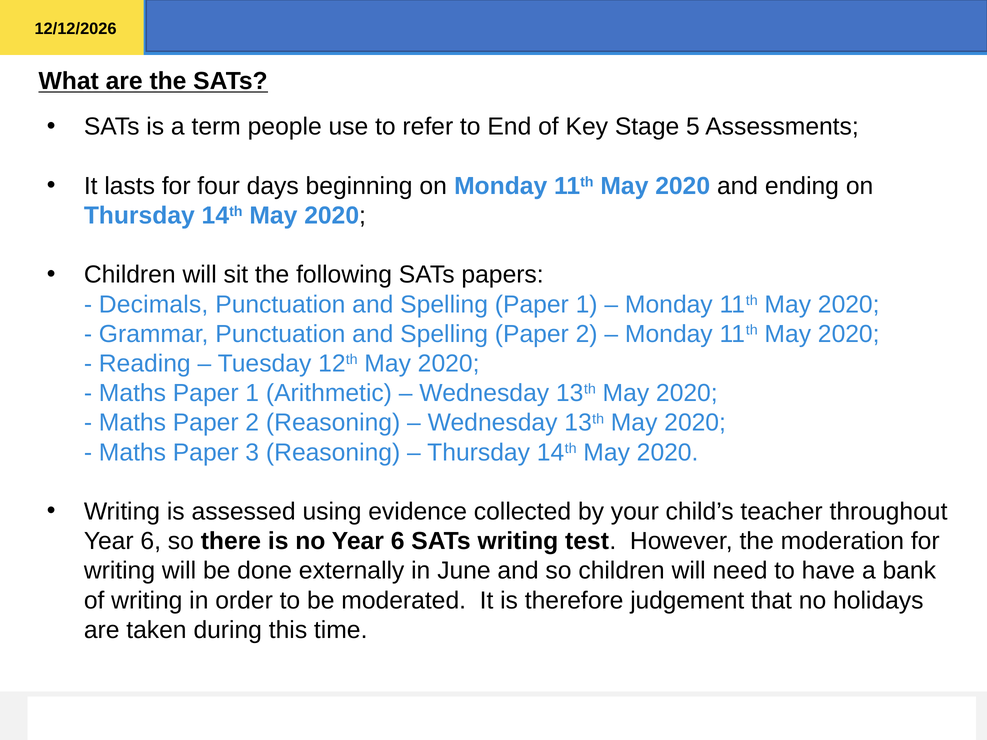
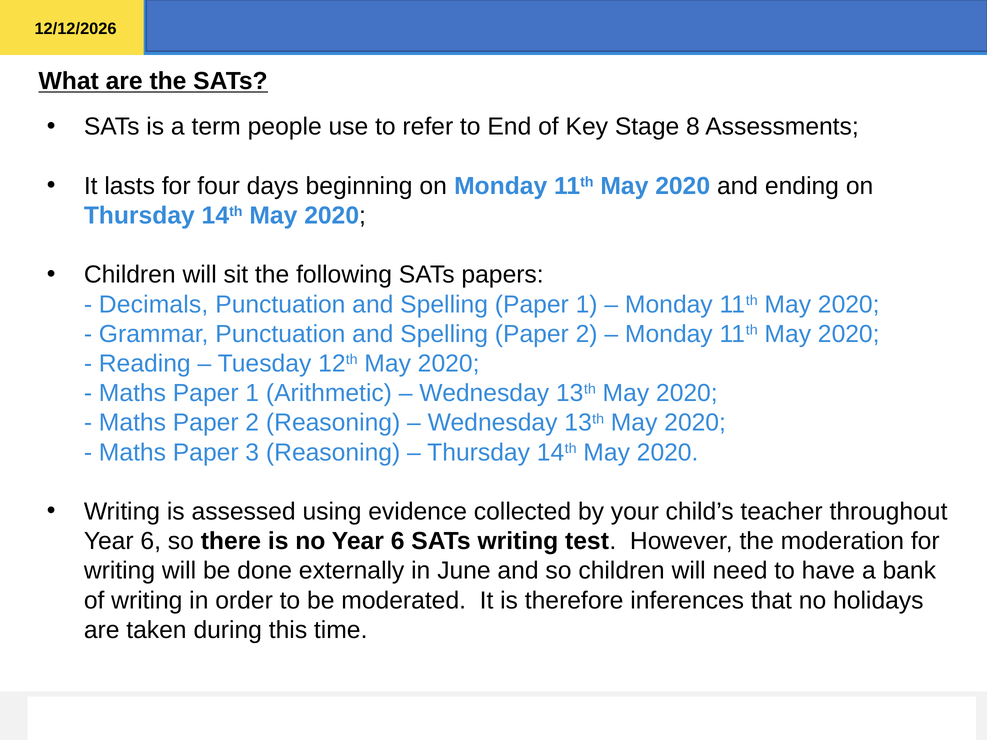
5: 5 -> 8 (693, 127)
judgement: judgement -> inferences (687, 601)
